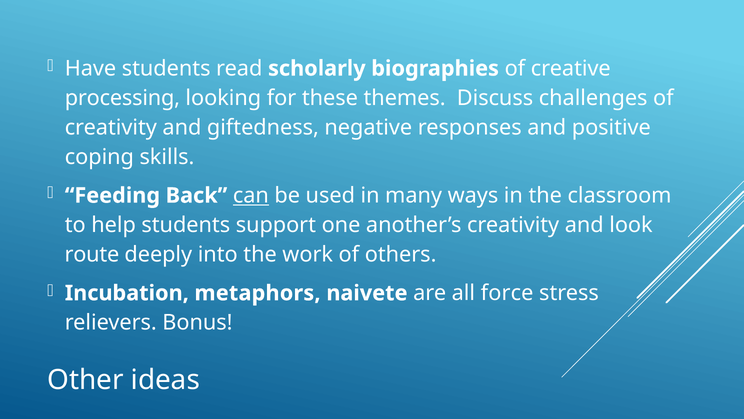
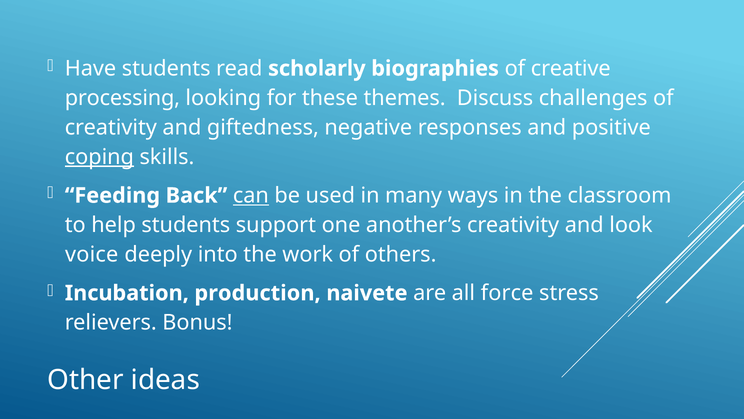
coping underline: none -> present (99, 157)
route: route -> voice (92, 254)
metaphors: metaphors -> production (258, 293)
